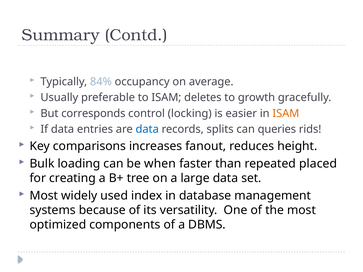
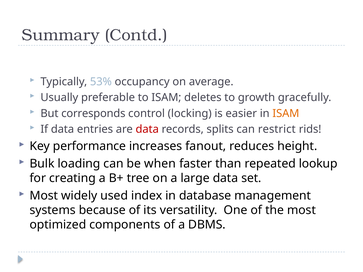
84%: 84% -> 53% (101, 82)
data colour: blue -> red (147, 129)
queries: queries -> restrict (277, 129)
comparisons: comparisons -> performance (89, 146)
placed: placed -> lookup (318, 164)
